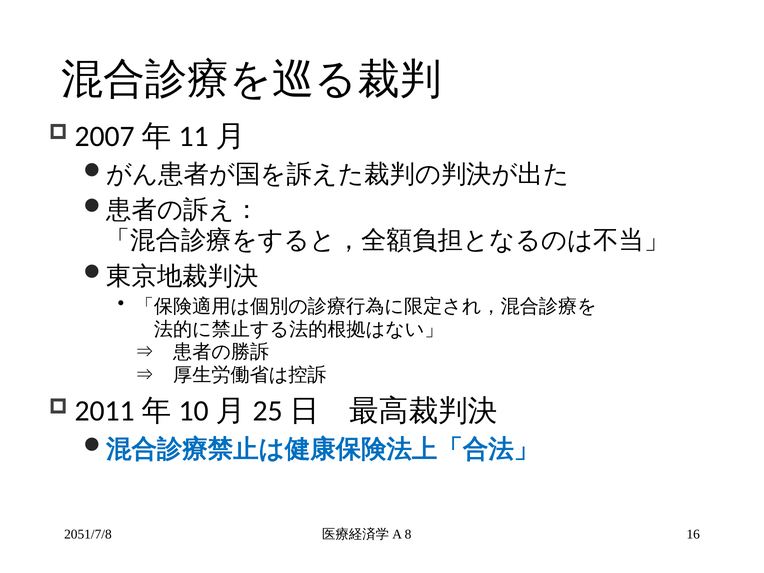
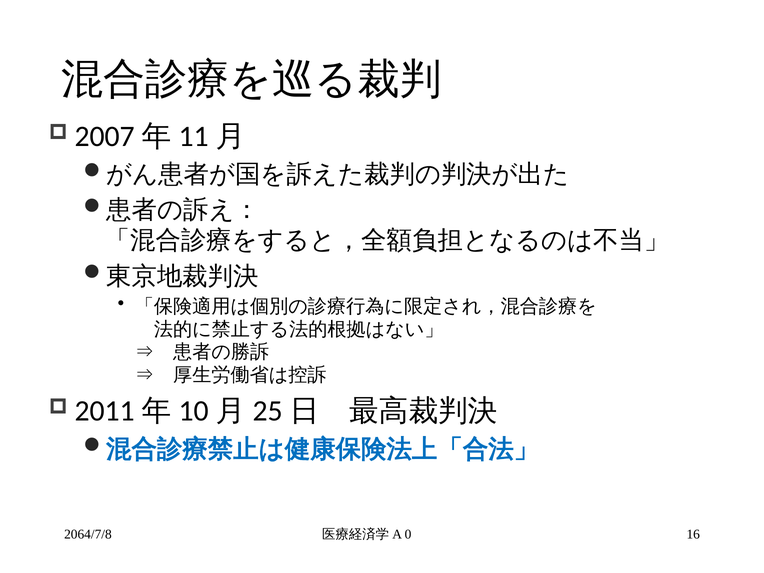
2051/7/8: 2051/7/8 -> 2064/7/8 (88, 534)
8: 8 -> 0 (408, 534)
